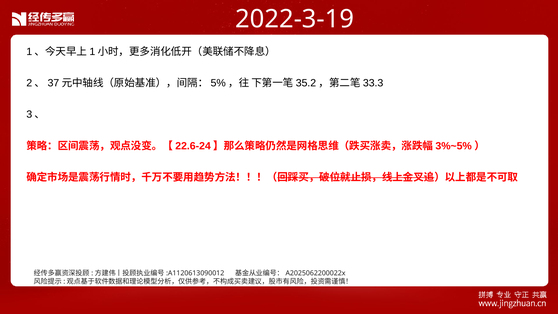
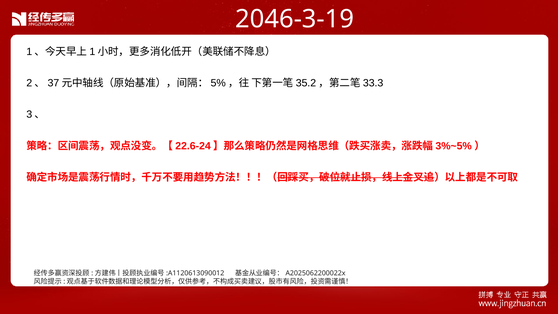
2022-3-19: 2022-3-19 -> 2046-3-19 (295, 19)
